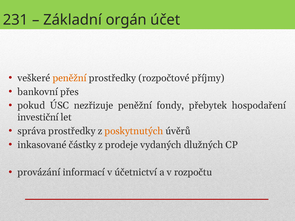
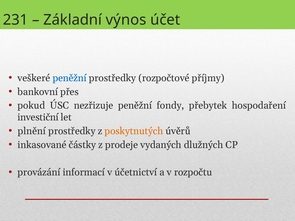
orgán: orgán -> výnos (126, 20)
peněžní colour: orange -> blue (70, 78)
správa: správa -> plnění (32, 131)
